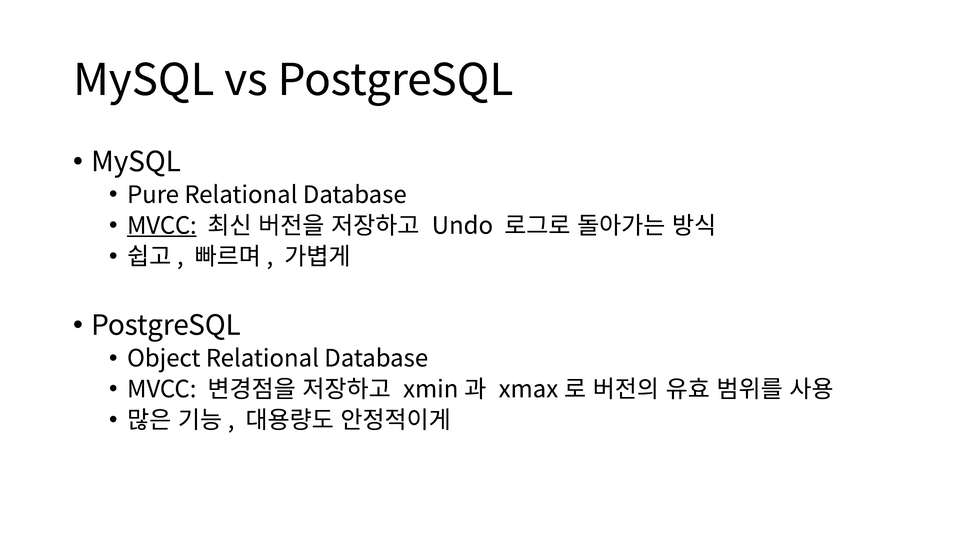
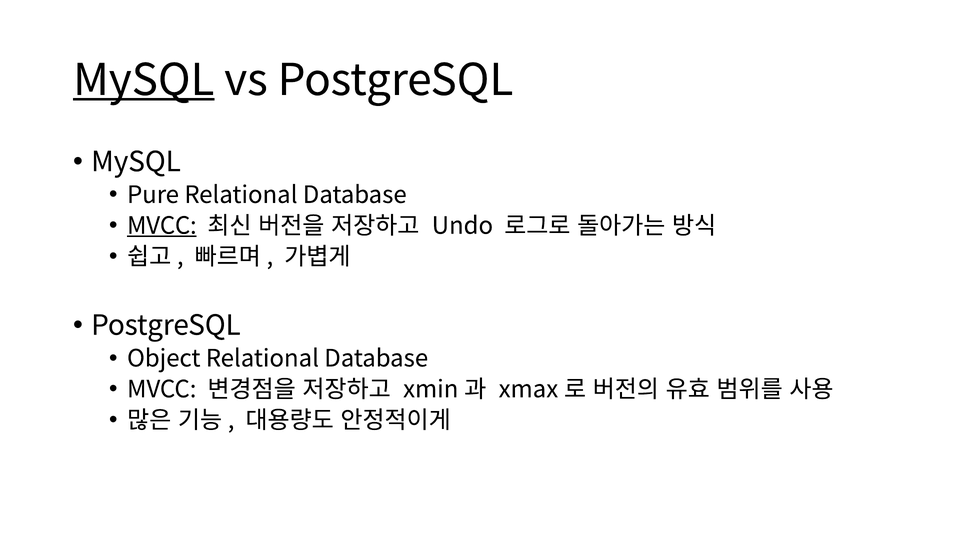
MySQL underline: none -> present (144, 81)
